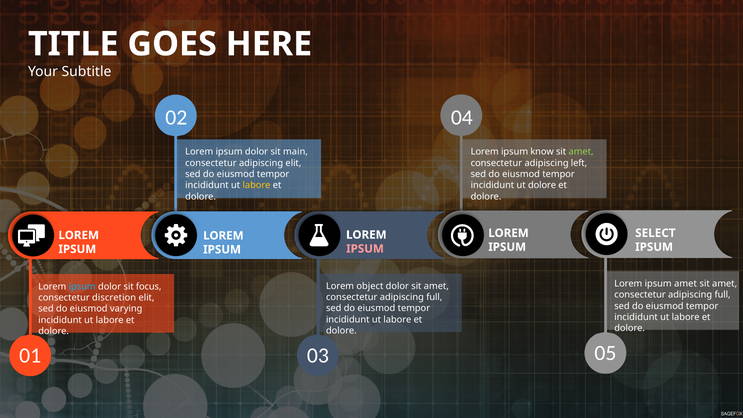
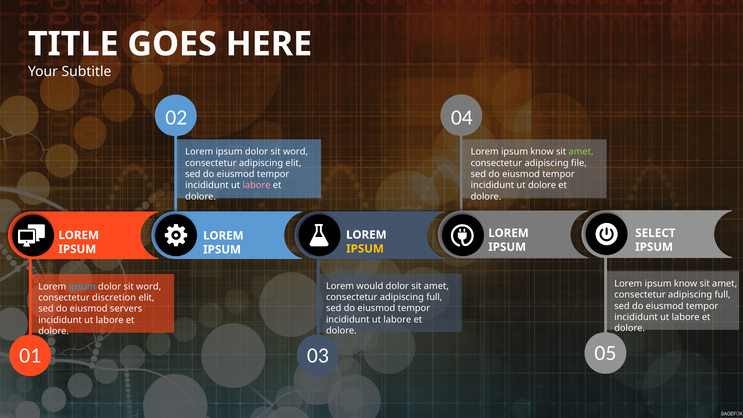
main: main -> word (296, 152)
left: left -> file (579, 163)
labore colour: yellow -> pink (257, 185)
IPSUM colour: pink -> yellow (365, 249)
amet: amet -> know (686, 284)
object: object -> would (370, 286)
focus: focus -> word (149, 287)
varying: varying -> servers (126, 309)
